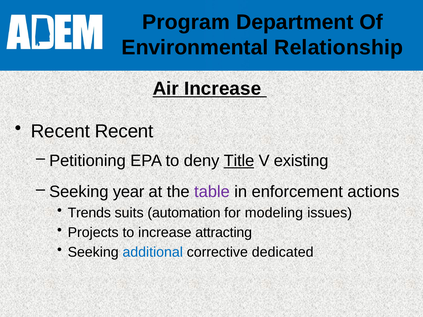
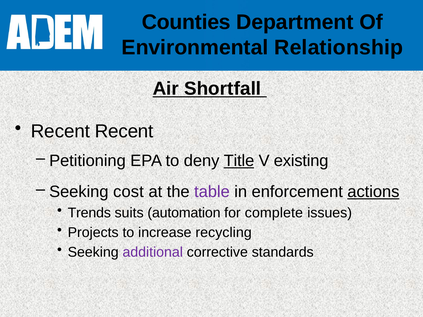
Program: Program -> Counties (186, 22)
Air Increase: Increase -> Shortfall (223, 89)
year: year -> cost (128, 192)
actions underline: none -> present (373, 192)
modeling: modeling -> complete (274, 213)
attracting: attracting -> recycling (224, 233)
additional colour: blue -> purple (153, 252)
dedicated: dedicated -> standards (283, 252)
